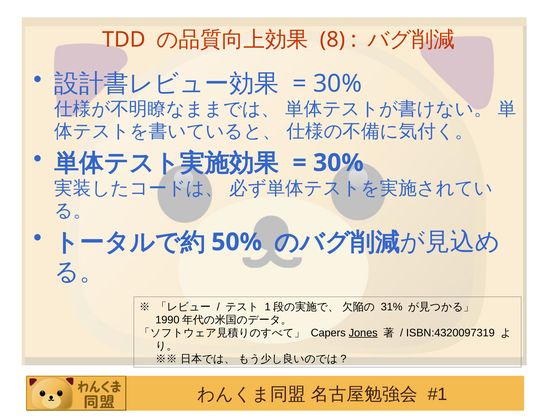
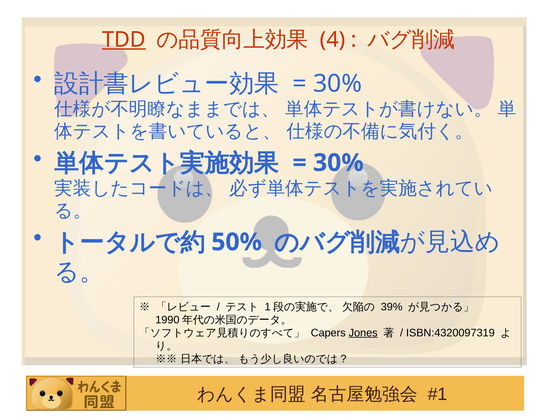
TDD underline: none -> present (124, 40)
8: 8 -> 4 (333, 40)
31%: 31% -> 39% (392, 307)
